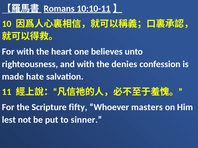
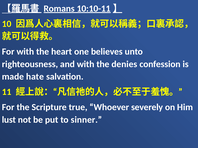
fifty: fifty -> true (78, 108)
masters: masters -> severely (147, 108)
lest: lest -> lust (9, 120)
